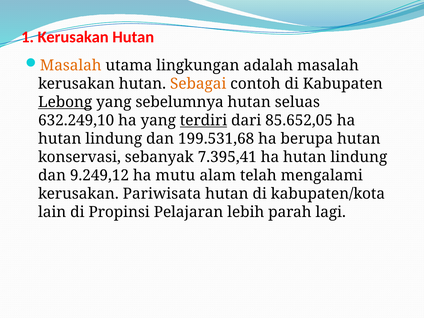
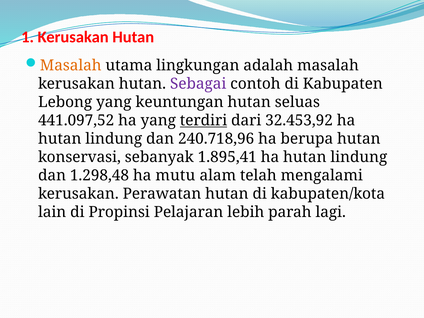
Sebagai colour: orange -> purple (198, 84)
Lebong underline: present -> none (65, 102)
sebelumnya: sebelumnya -> keuntungan (180, 102)
632.249,10: 632.249,10 -> 441.097,52 (76, 120)
85.652,05: 85.652,05 -> 32.453,92 (299, 120)
199.531,68: 199.531,68 -> 240.718,96 (216, 139)
7.395,41: 7.395,41 -> 1.895,41 (227, 157)
9.249,12: 9.249,12 -> 1.298,48 (99, 176)
Pariwisata: Pariwisata -> Perawatan (162, 194)
